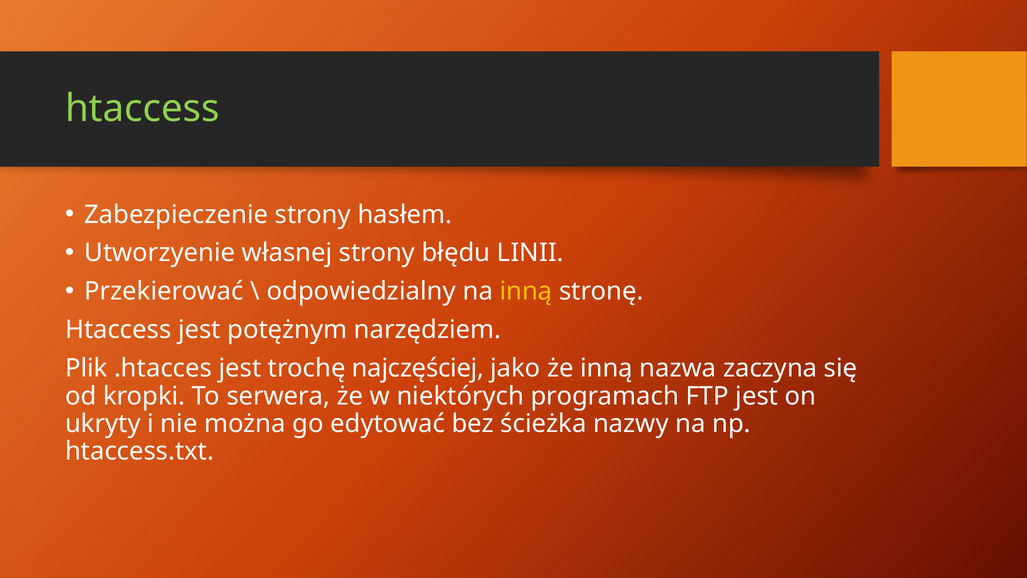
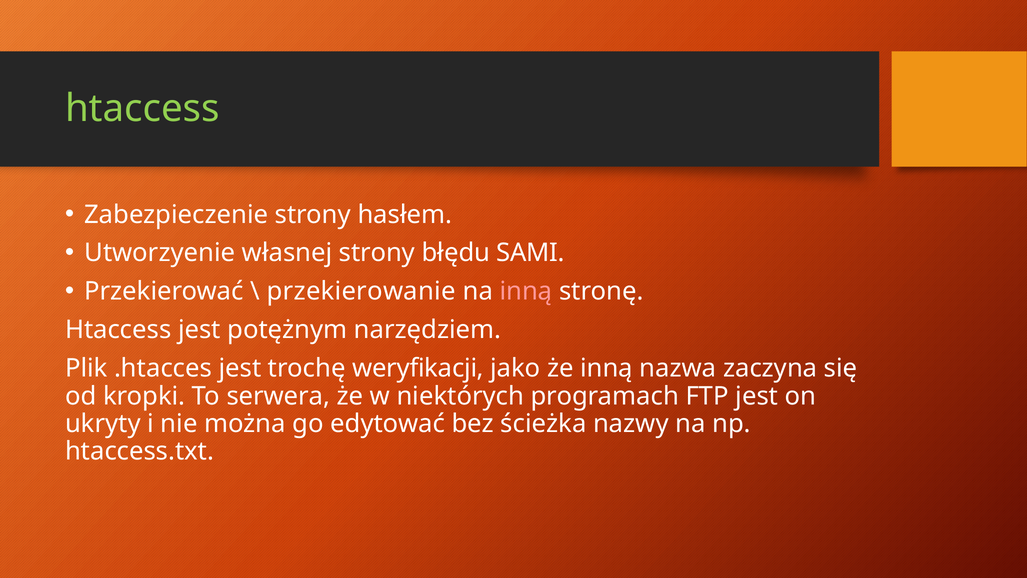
LINII: LINII -> SAMI (531, 253)
odpowiedzialny: odpowiedzialny -> przekierowanie (361, 291)
inną colour: yellow -> pink (526, 291)
najczęściej: najczęściej -> weryfikacji (418, 368)
